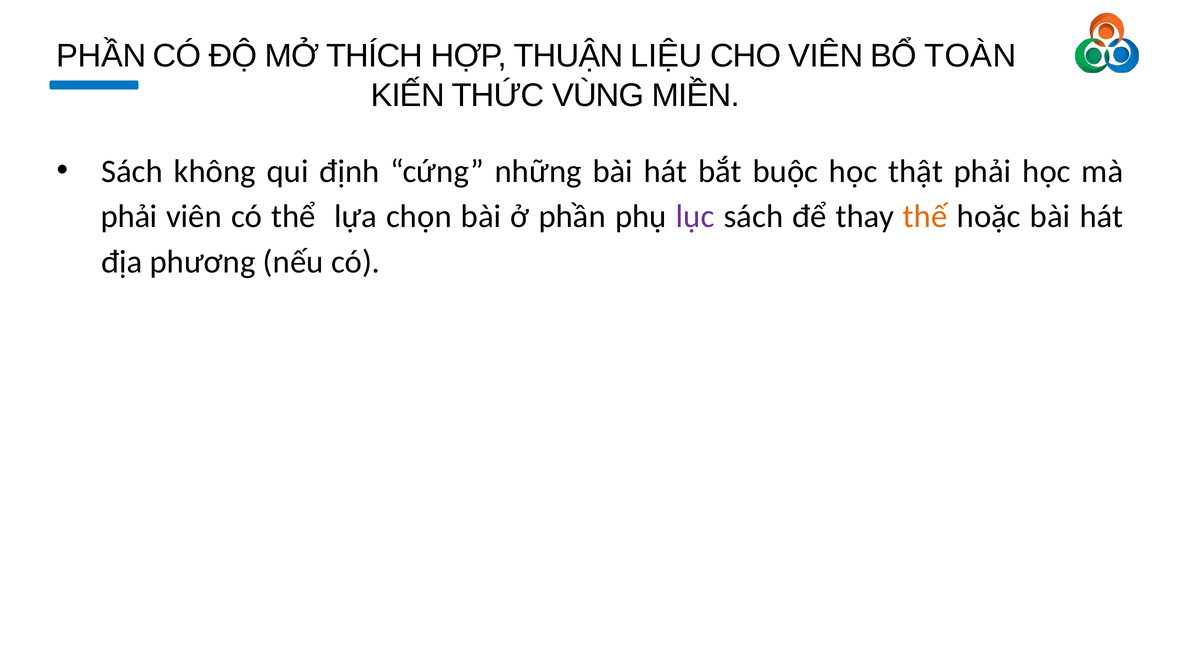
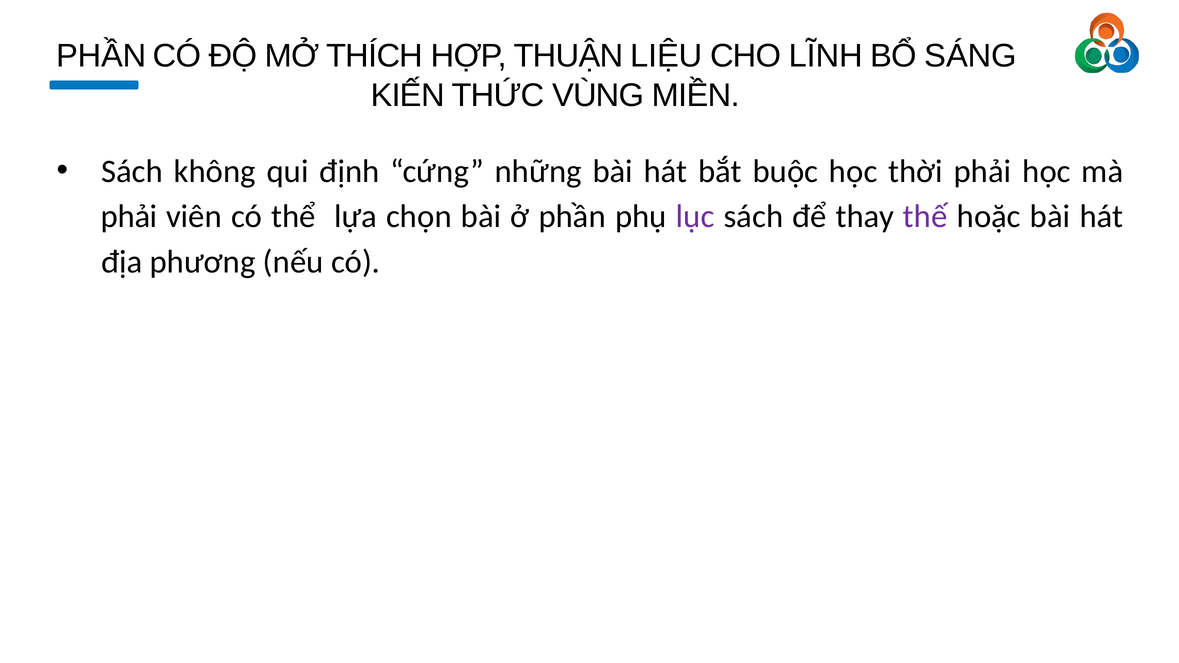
CHO VIÊN: VIÊN -> LĨNH (826, 56)
TOÀN: TOÀN -> SÁNG (971, 56)
thật: thật -> thời (916, 172)
thế colour: orange -> purple (925, 217)
